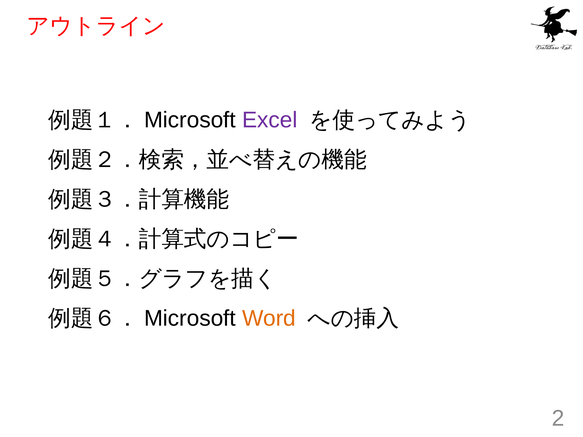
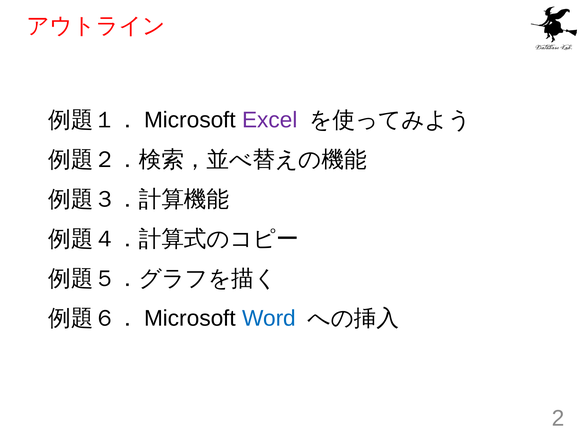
Word colour: orange -> blue (269, 319)
